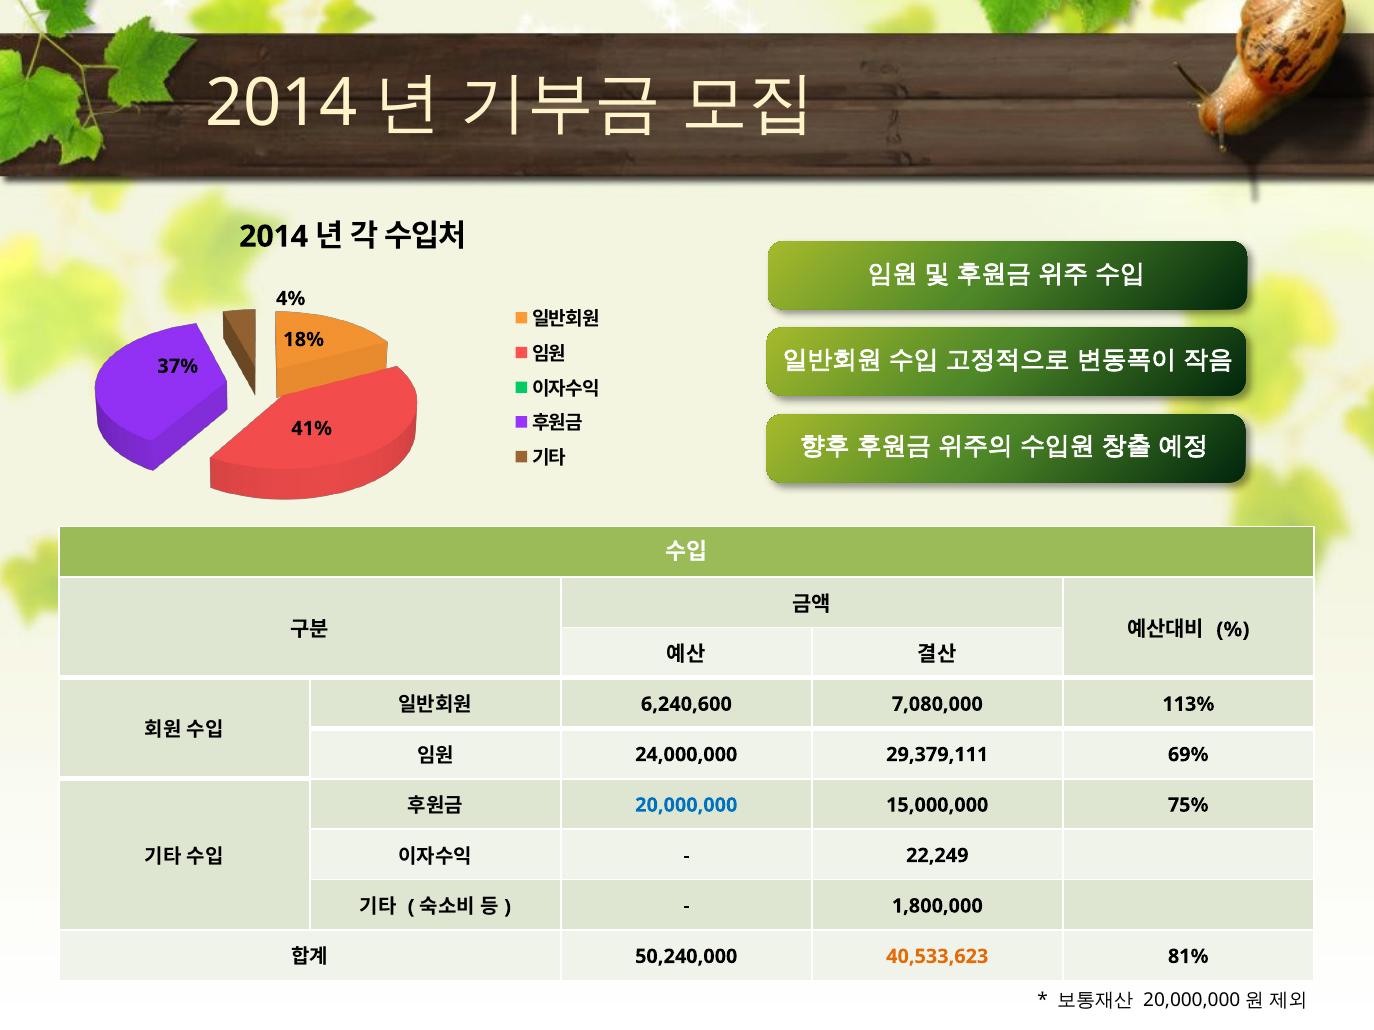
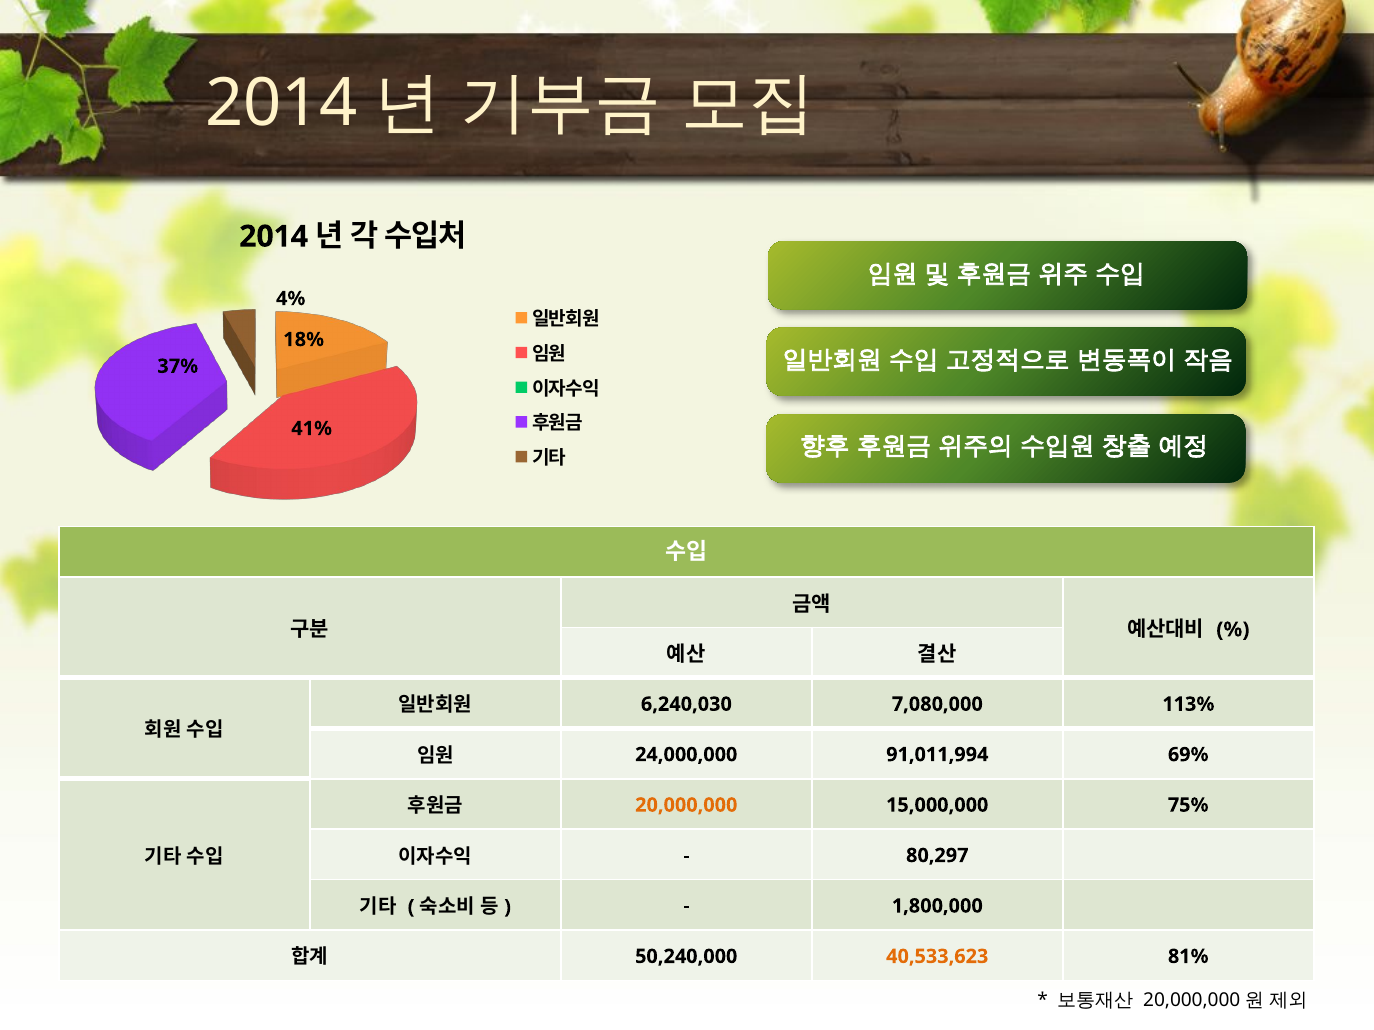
6,240,600: 6,240,600 -> 6,240,030 (686, 705)
29,379,111: 29,379,111 -> 91,011,994 (937, 755)
20,000,000 colour: blue -> orange (686, 805)
22,249: 22,249 -> 80,297 (937, 856)
